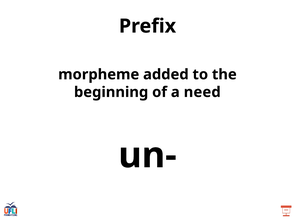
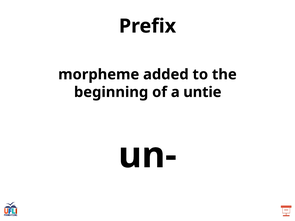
need: need -> untie (202, 92)
